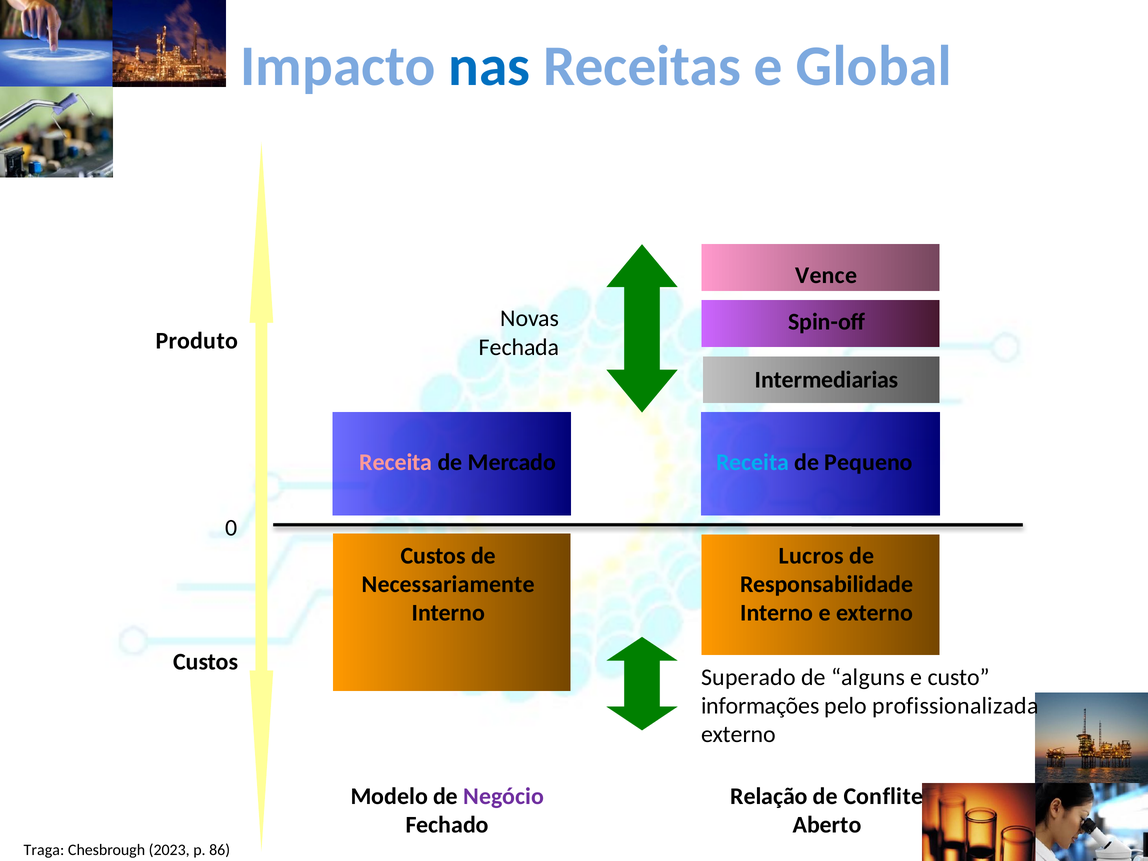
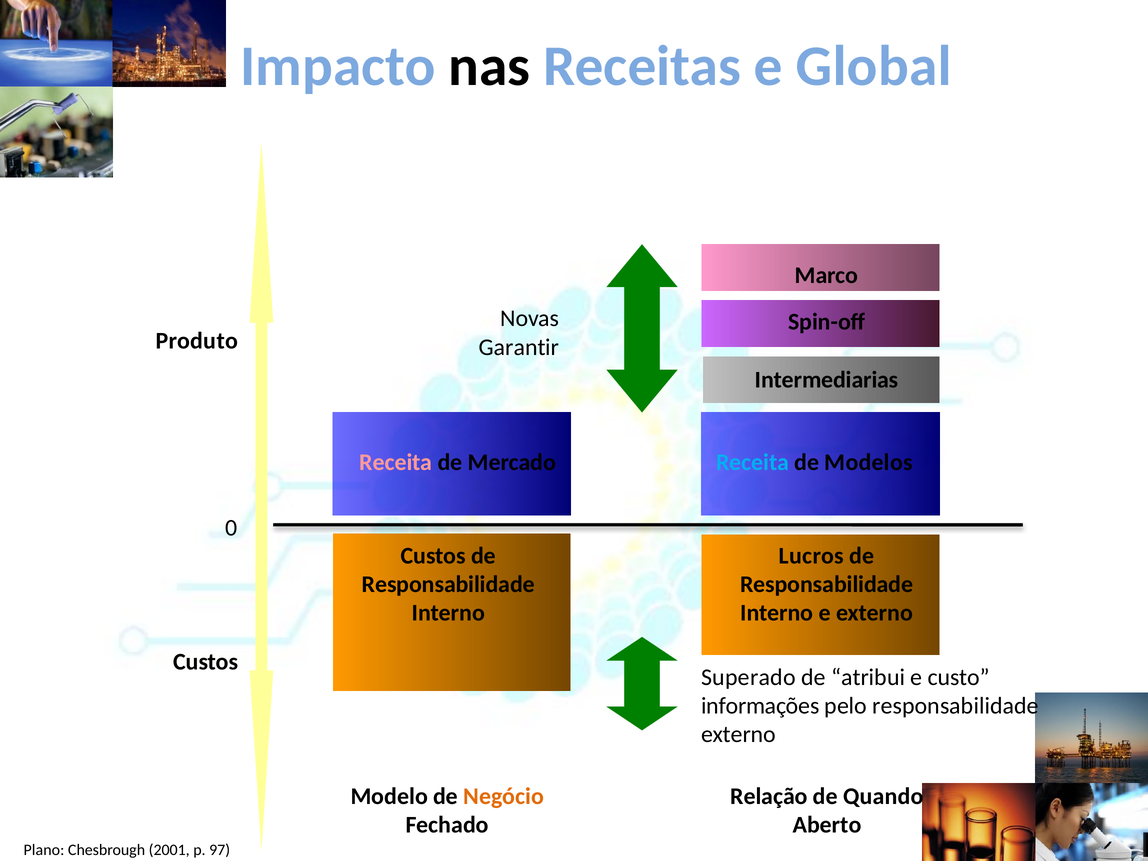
nas colour: blue -> black (489, 66)
Vence: Vence -> Marco (826, 275)
Fechada: Fechada -> Garantir (519, 347)
Pequeno: Pequeno -> Modelos (869, 462)
Necessariamente: Necessariamente -> Responsabilidade (448, 584)
alguns: alguns -> atribui (868, 677)
pelo profissionalizada: profissionalizada -> responsabilidade (956, 706)
Negócio colour: purple -> orange (504, 796)
Conflite: Conflite -> Quando (883, 796)
Traga: Traga -> Plano (44, 850)
2023: 2023 -> 2001 (169, 850)
86: 86 -> 97 (220, 850)
